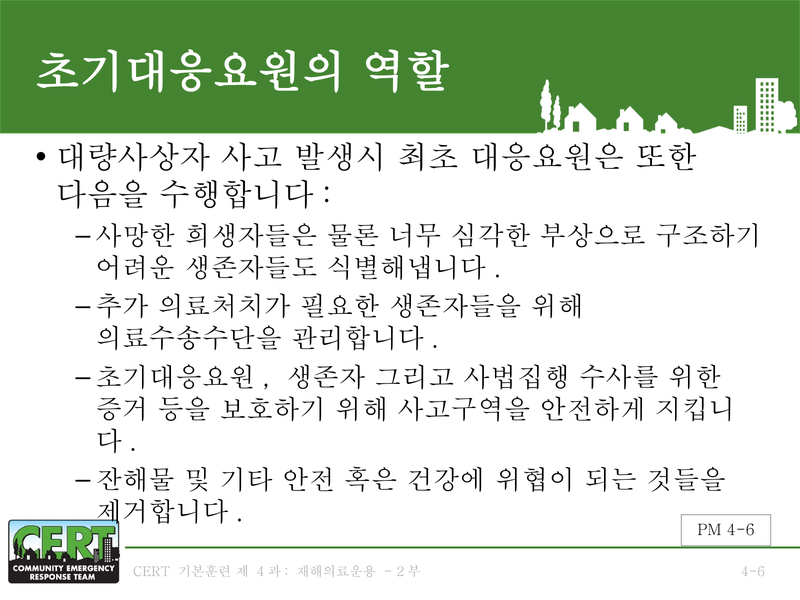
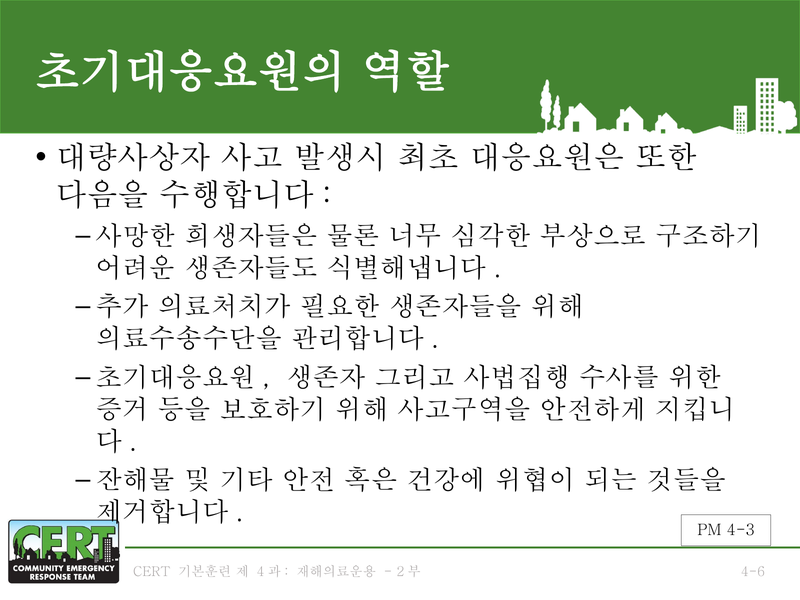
PM 4-6: 4-6 -> 4-3 (741, 530)
